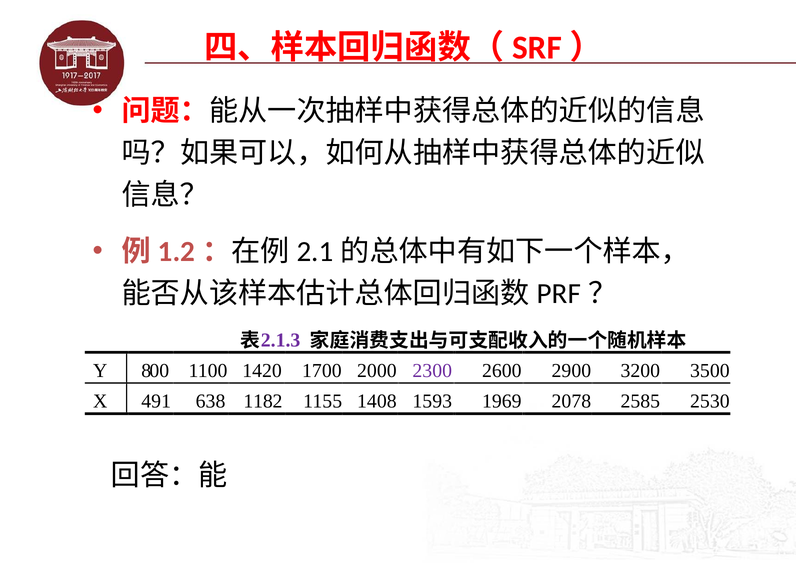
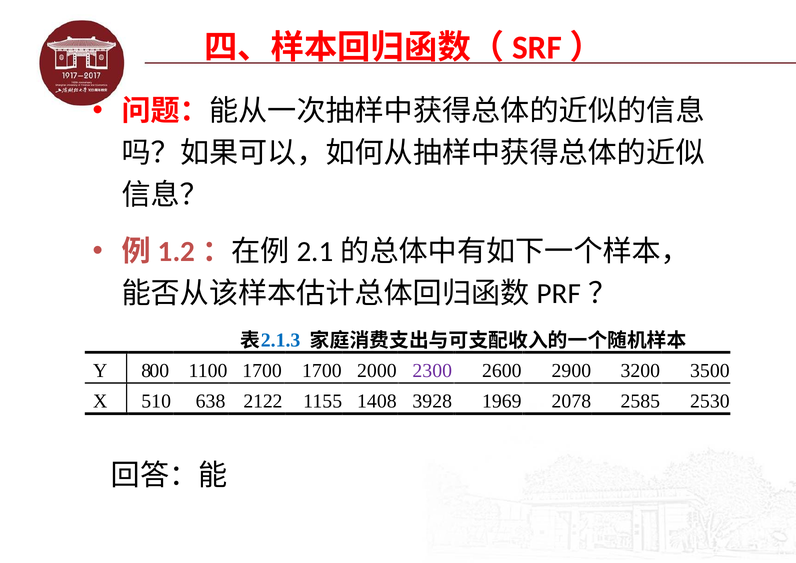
2.1.3 colour: purple -> blue (281, 340)
1100 1420: 1420 -> 1700 (262, 371)
491: 491 -> 510 (156, 401)
1182: 1182 -> 2122 (263, 401)
1593: 1593 -> 3928 (432, 401)
